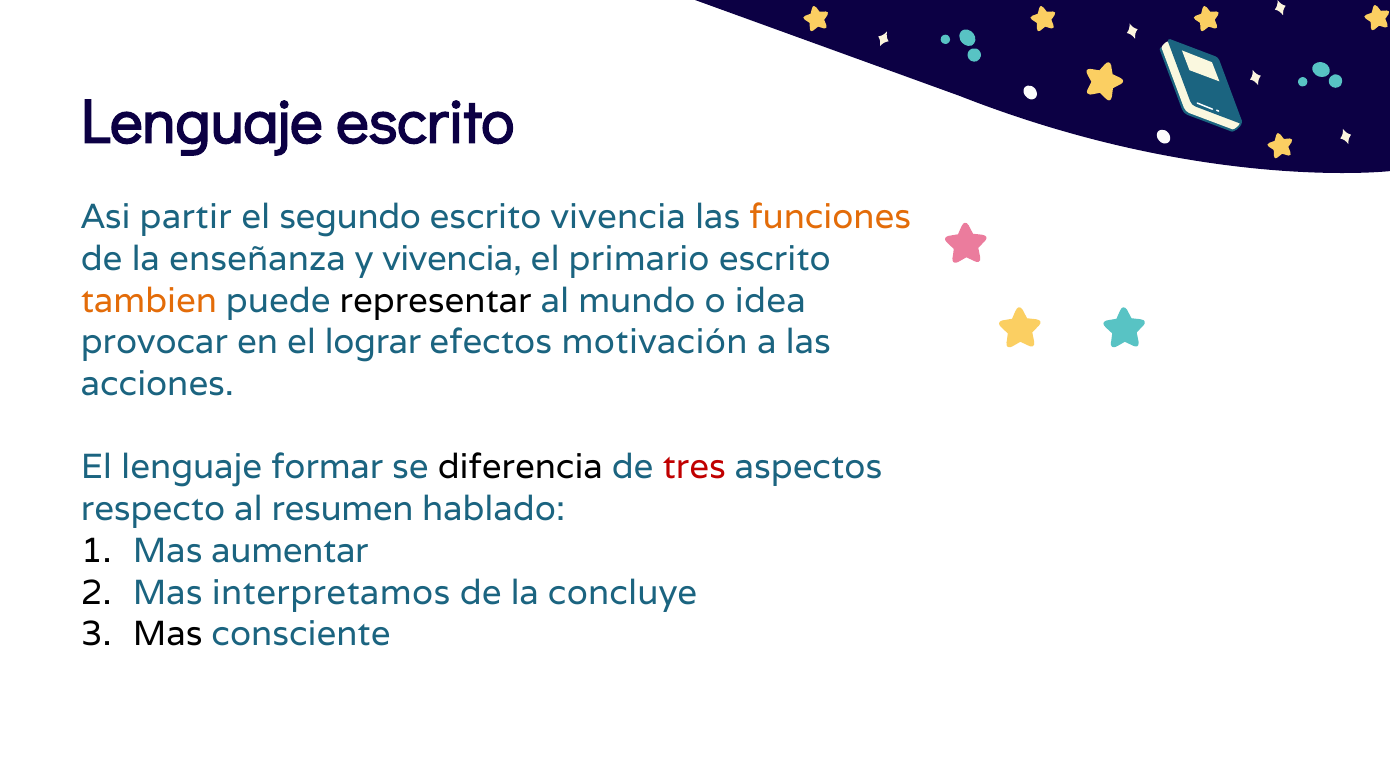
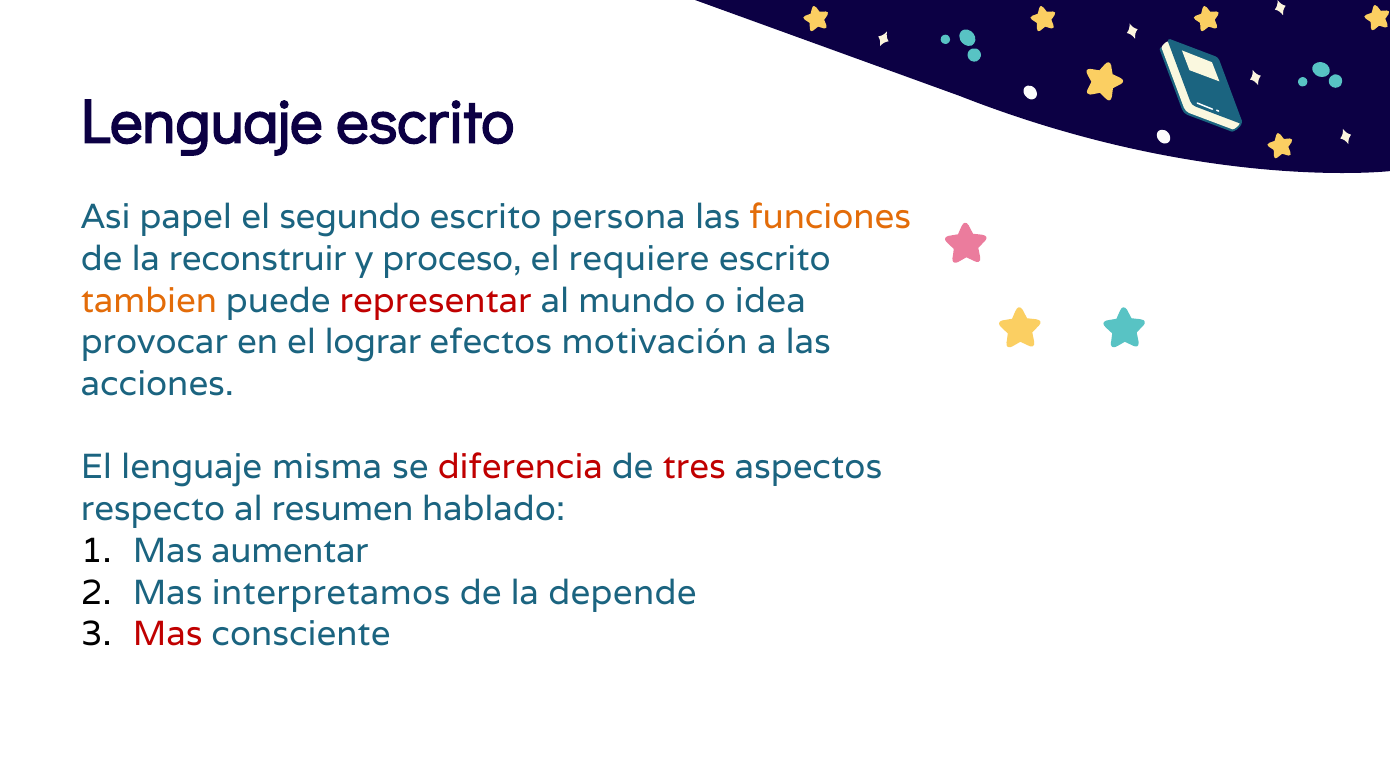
partir: partir -> papel (186, 217)
escrito vivencia: vivencia -> persona (618, 217)
enseñanza: enseñanza -> reconstruir (258, 259)
y vivencia: vivencia -> proceso (452, 259)
primario: primario -> requiere (639, 259)
representar colour: black -> red (436, 301)
formar: formar -> misma (327, 467)
diferencia colour: black -> red (520, 467)
concluye: concluye -> depende (623, 593)
Mas colour: black -> red (168, 634)
